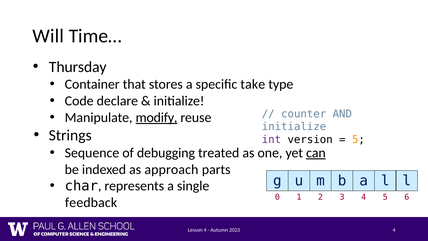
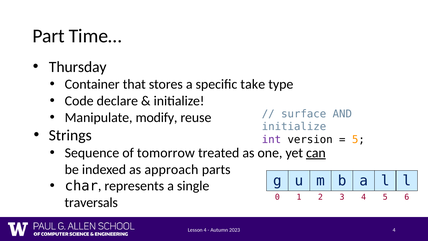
Will: Will -> Part (49, 36)
counter: counter -> surface (304, 114)
modify underline: present -> none (157, 117)
debugging: debugging -> tomorrow (166, 153)
feedback: feedback -> traversals (91, 202)
